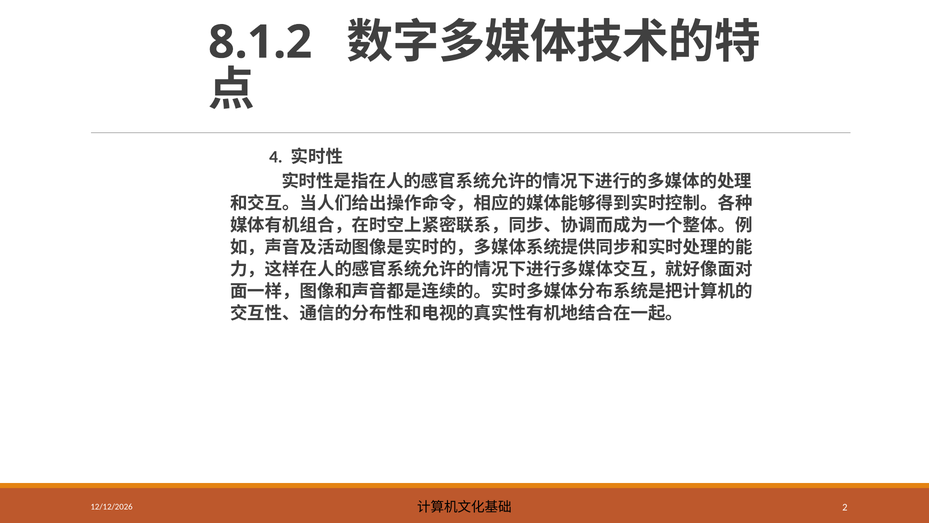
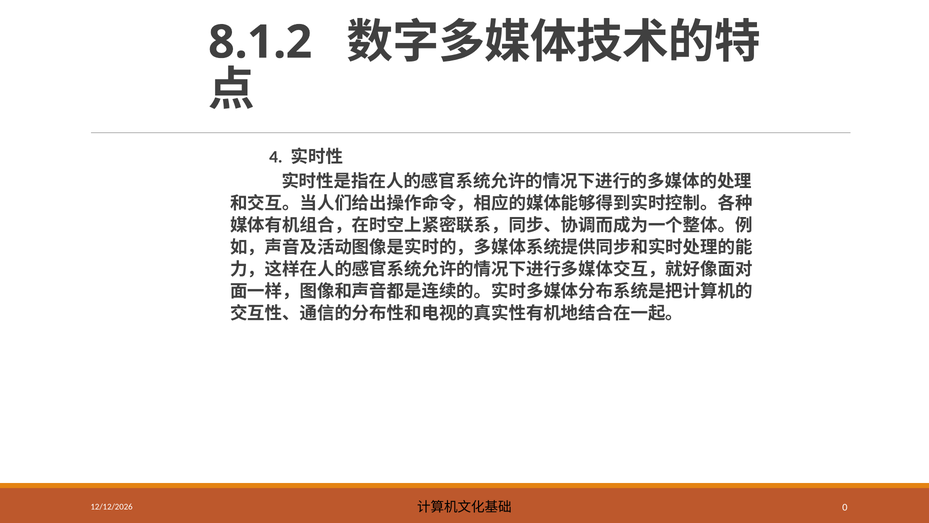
2: 2 -> 0 (845, 507)
